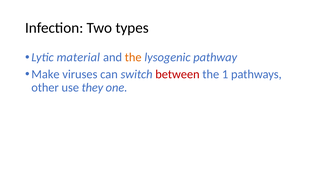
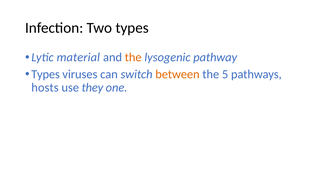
Make: Make -> Types (46, 74)
between colour: red -> orange (177, 74)
1: 1 -> 5 (225, 74)
other: other -> hosts (45, 87)
